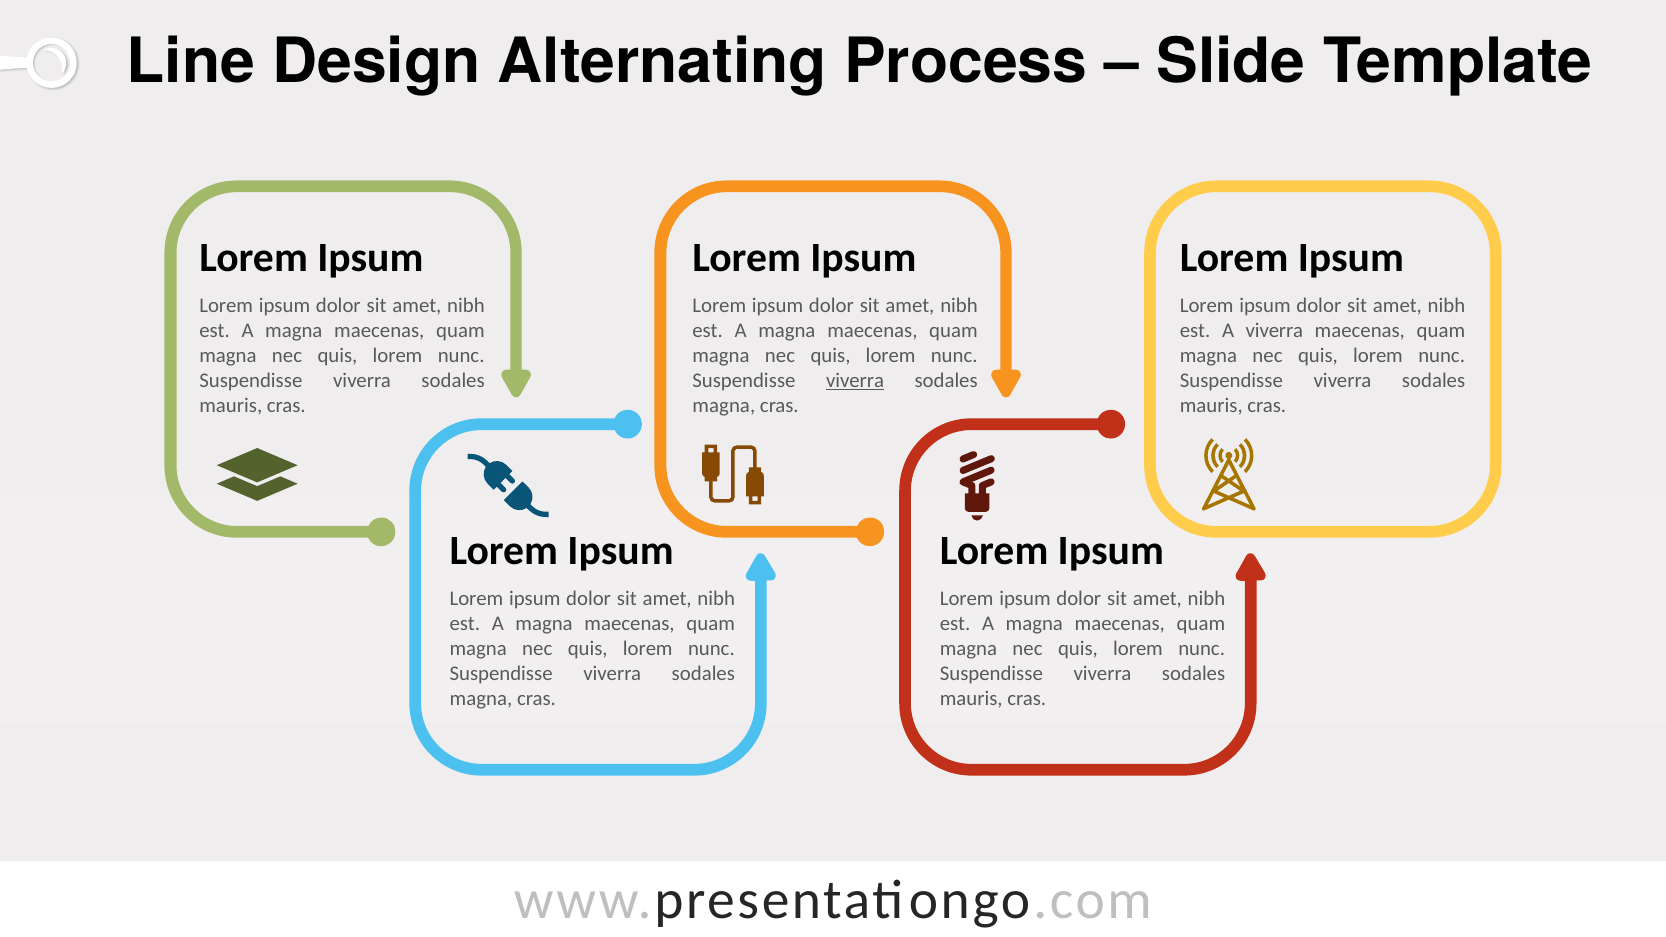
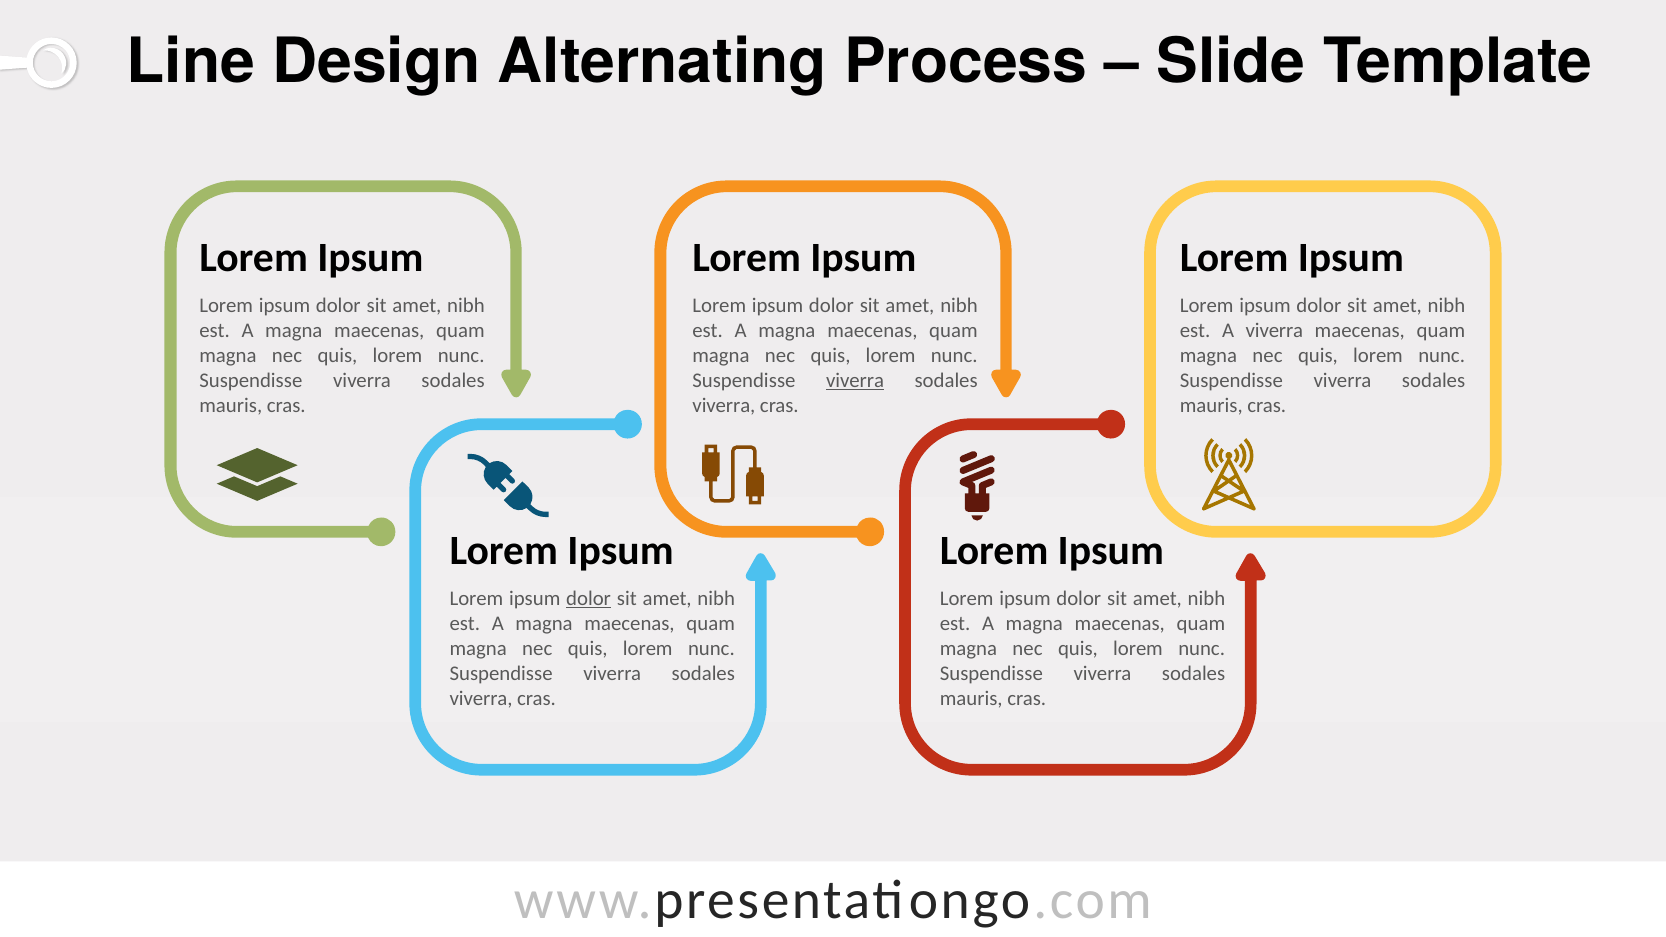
magna: magna -> viverra (724, 406)
dolor underline: none -> present (589, 599)
magna: magna -> viverra (481, 699)
